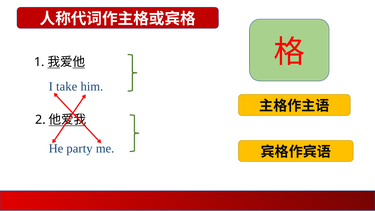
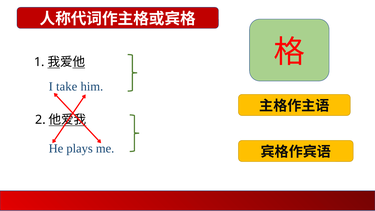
party: party -> plays (80, 148)
